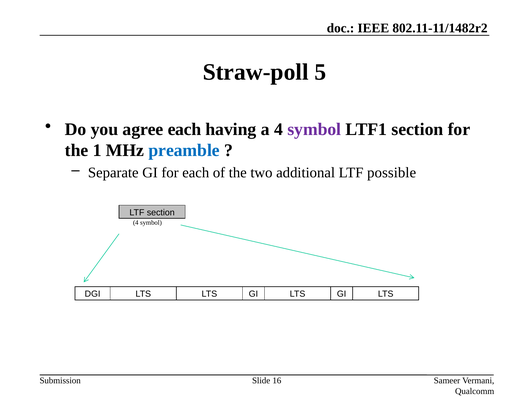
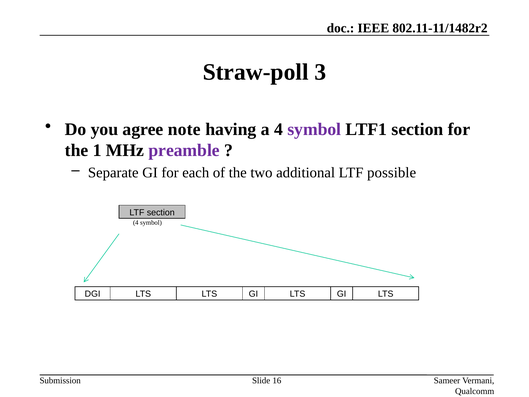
5: 5 -> 3 (320, 72)
agree each: each -> note (184, 129)
preamble colour: blue -> purple (184, 150)
